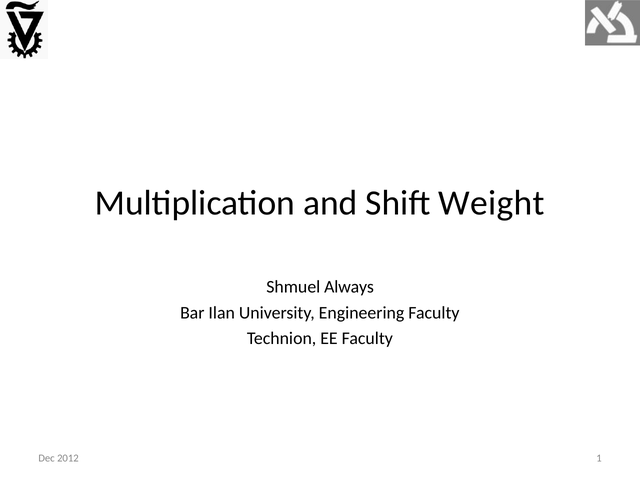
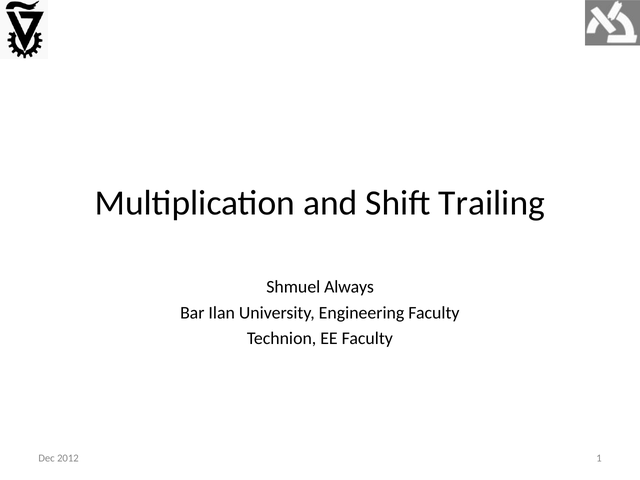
Weight: Weight -> Trailing (492, 203)
